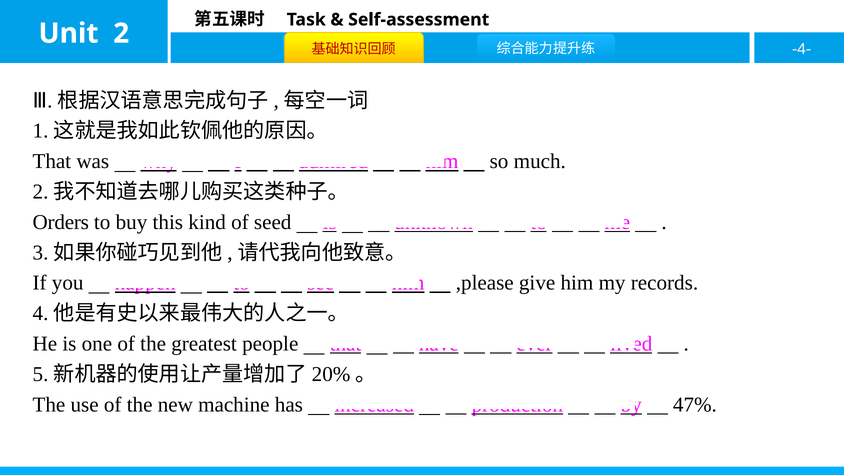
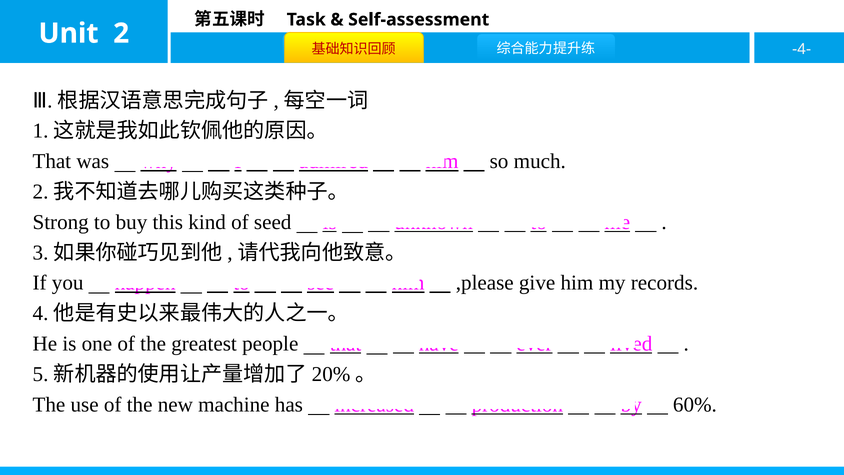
Orders: Orders -> Strong (61, 222)
47%: 47% -> 60% (695, 404)
